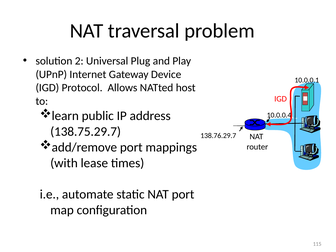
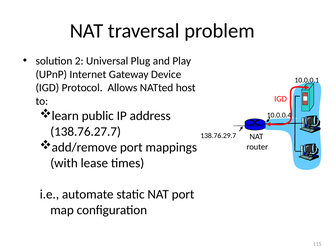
138.75.29.7: 138.75.29.7 -> 138.76.27.7 (86, 132)
